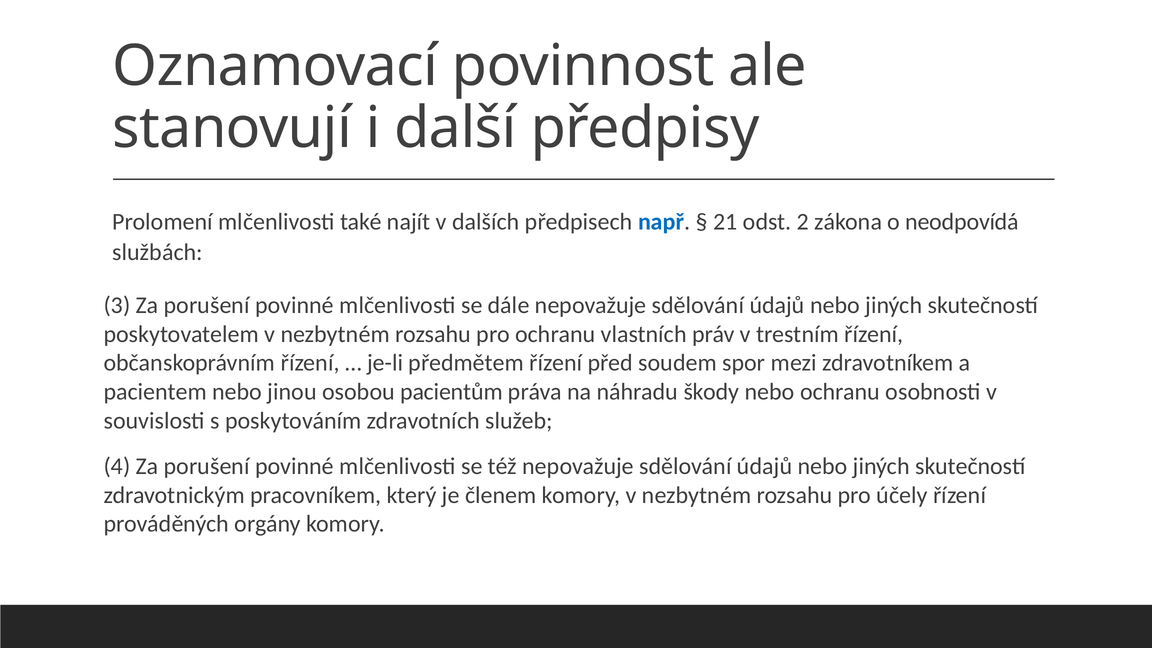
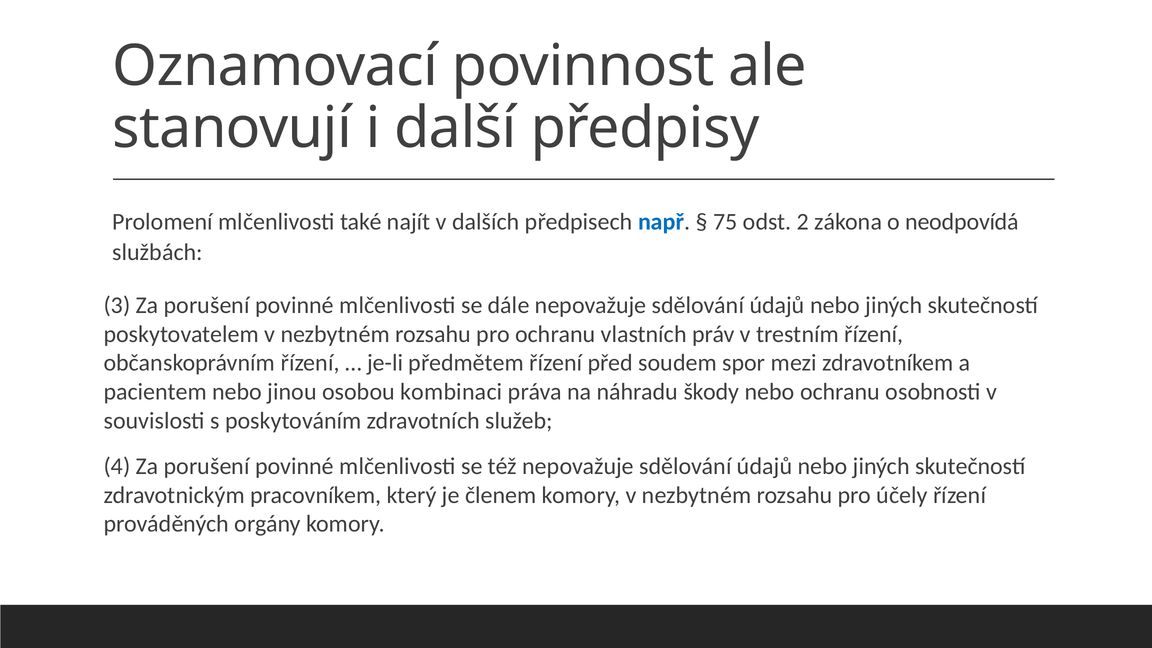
21: 21 -> 75 (725, 222)
pacientům: pacientům -> kombinaci (451, 392)
